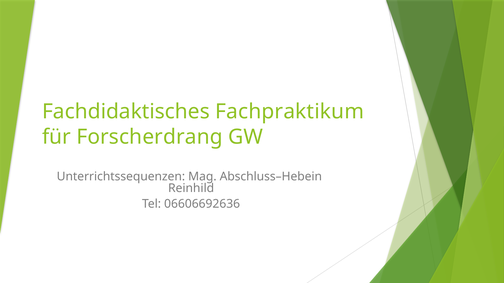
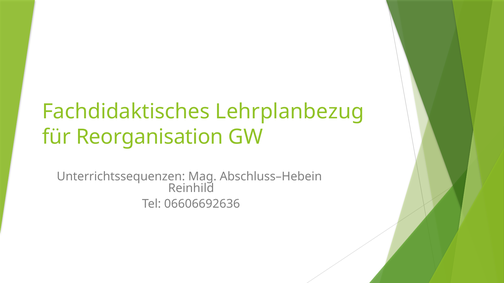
Fachpraktikum: Fachpraktikum -> Lehrplanbezug (290, 112)
Forscherdrang: Forscherdrang -> Reorganisation (150, 137)
